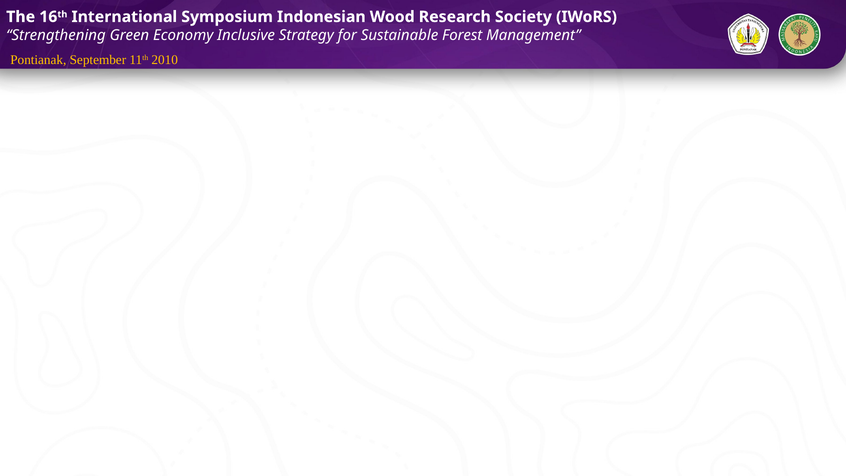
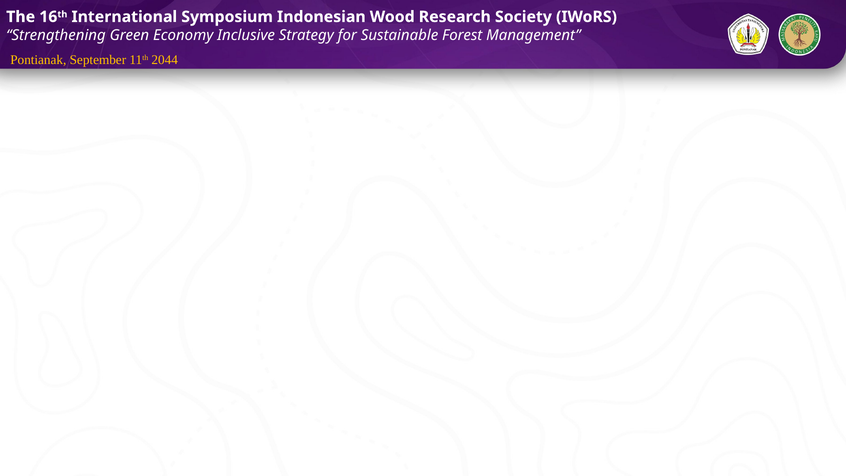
2010: 2010 -> 2044 (165, 60)
